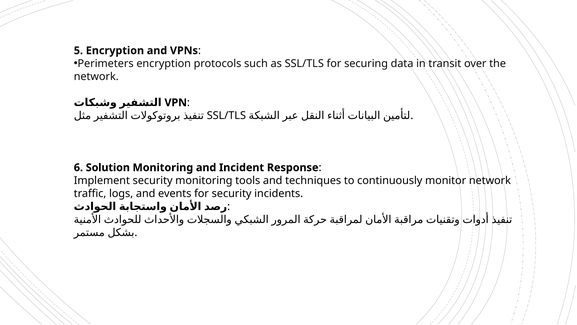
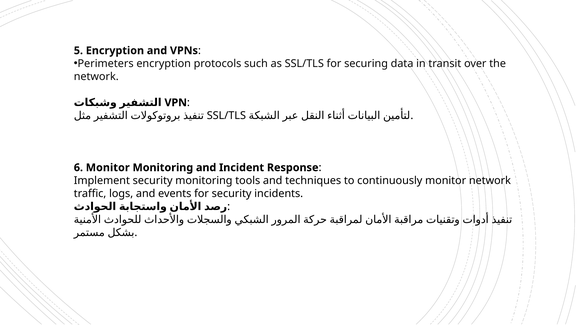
6 Solution: Solution -> Monitor (108, 167)
